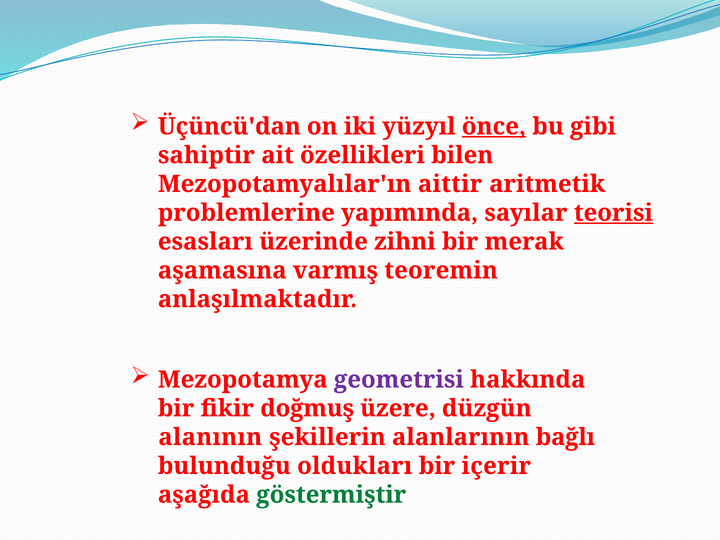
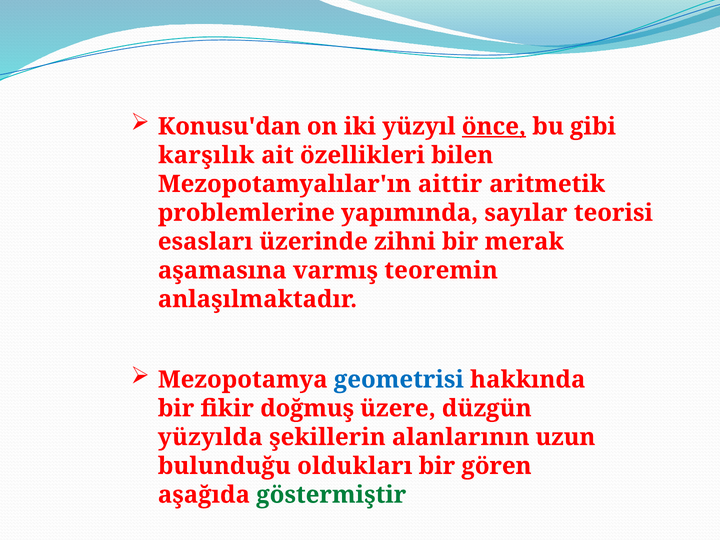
Üçüncü'dan: Üçüncü'dan -> Konusu'dan (229, 126)
sahiptir: sahiptir -> karşılık (206, 155)
teorisi underline: present -> none (613, 213)
geometrisi colour: purple -> blue (399, 380)
alanının: alanının -> yüzyılda (210, 437)
bağlı: bağlı -> uzun (565, 437)
içerir: içerir -> gören (497, 466)
